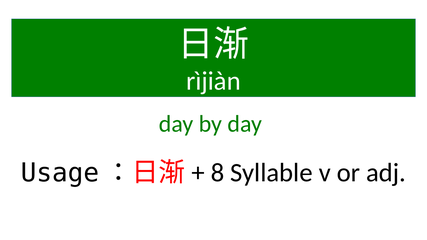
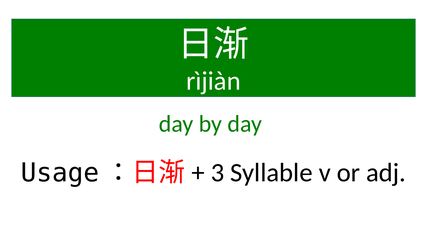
8: 8 -> 3 (218, 173)
